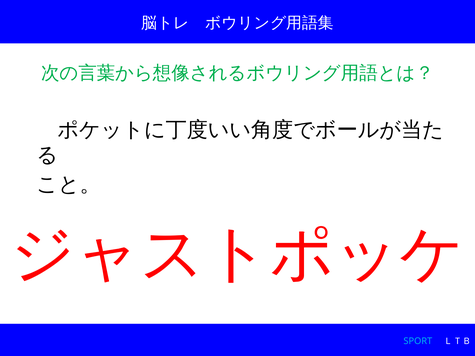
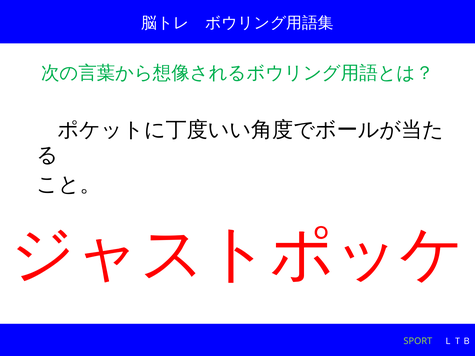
SPORT colour: light blue -> light green (418, 341)
